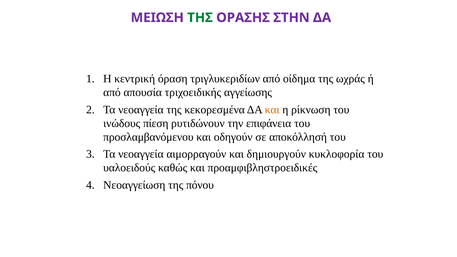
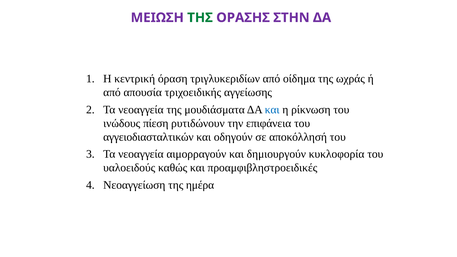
κεκορεσμένα: κεκορεσμένα -> μουδιάσματα (215, 110)
και colour: orange -> blue (272, 110)
προσλαμβανόμενου: προσλαμβανόμενου -> αγγειοδιασταλτικών (148, 137)
πόνου: πόνου -> ημέρα (200, 185)
